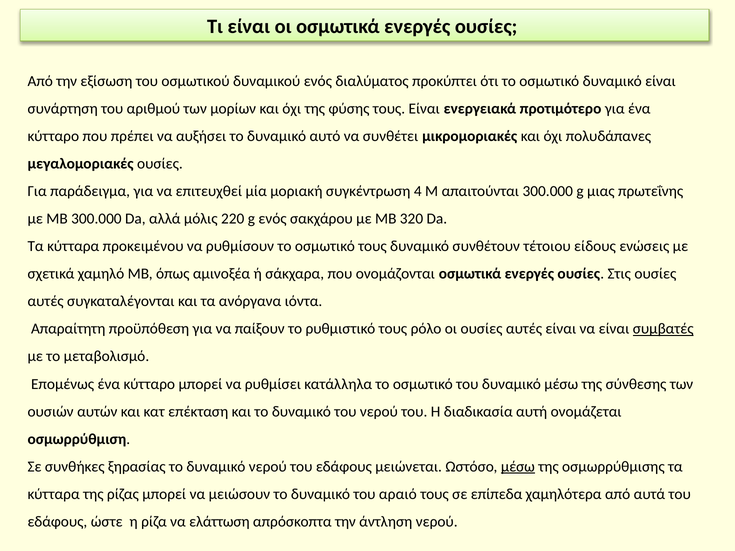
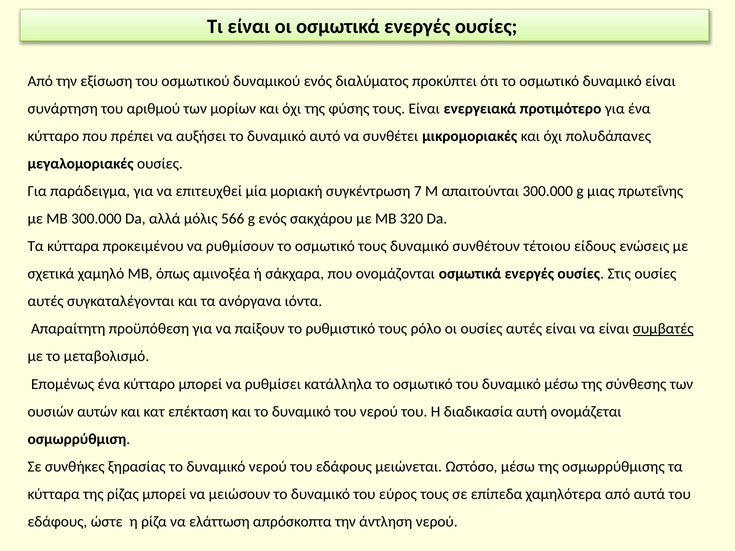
4: 4 -> 7 (418, 191)
220: 220 -> 566 (233, 219)
μέσω underline: present -> none (518, 467)
αραιό: αραιό -> εύρος (398, 494)
